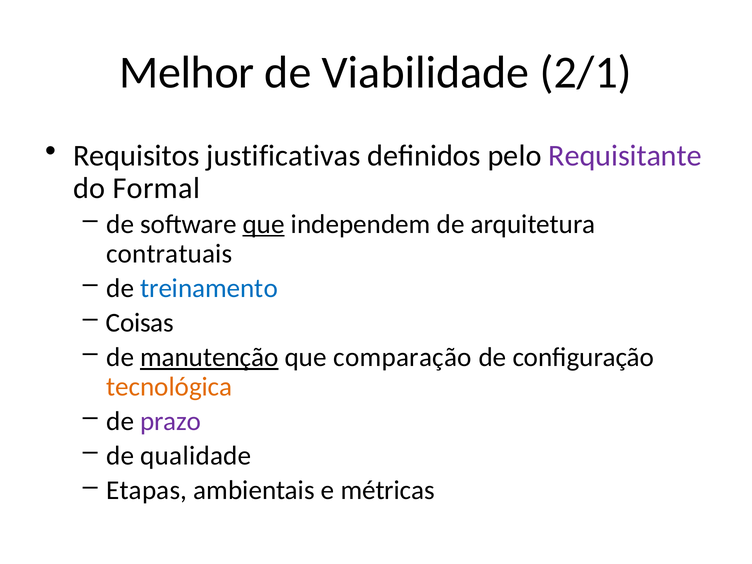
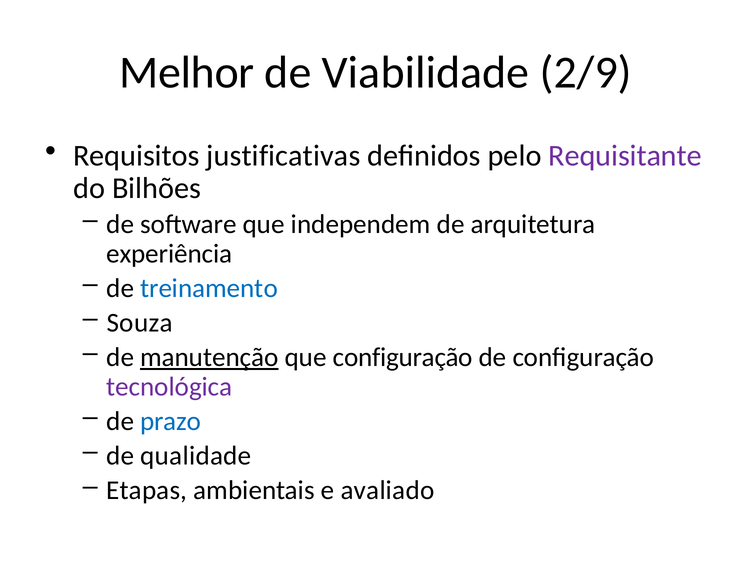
2/1: 2/1 -> 2/9 (586, 73)
Formal: Formal -> Bilhões (156, 188)
que underline: present -> none (264, 224)
contratuais: contratuais -> experiência (169, 254)
Coisas: Coisas -> Souza (140, 323)
que comparação: comparação -> configuração (403, 357)
tecnológica colour: orange -> purple (169, 387)
prazo colour: purple -> blue (171, 421)
métricas: métricas -> avaliado (388, 490)
